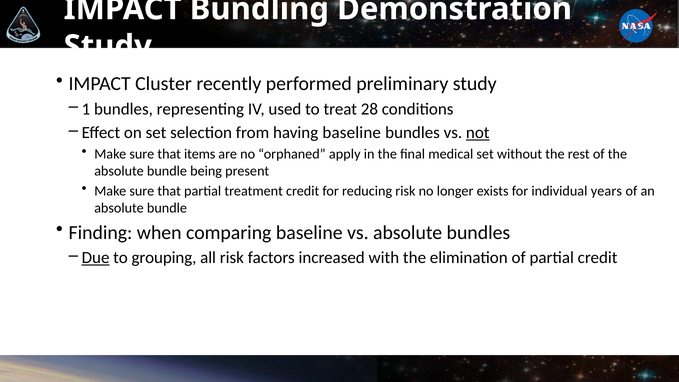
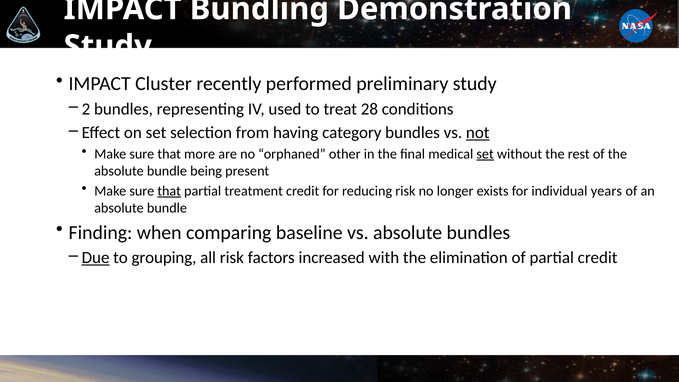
1: 1 -> 2 (86, 109)
having baseline: baseline -> category (352, 133)
items: items -> more (200, 154)
apply: apply -> other (345, 154)
set underline: none -> present (485, 154)
that underline: none -> present (169, 191)
